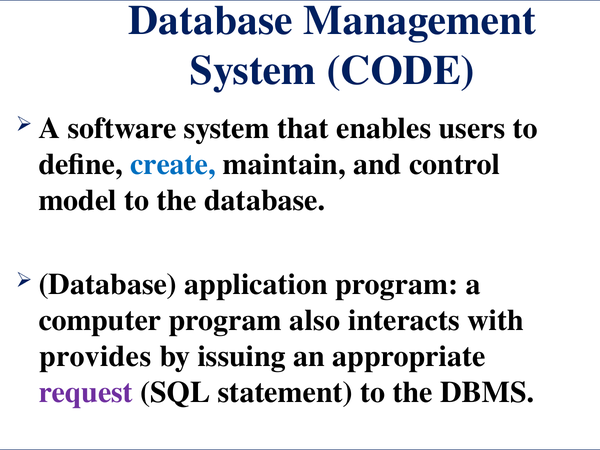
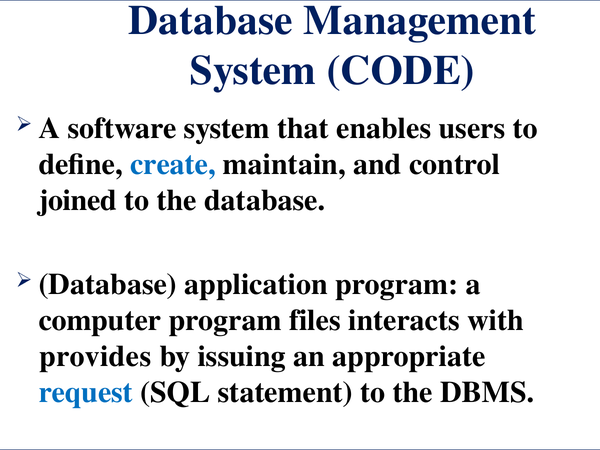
model: model -> joined (78, 200)
also: also -> files (315, 320)
request colour: purple -> blue (86, 392)
